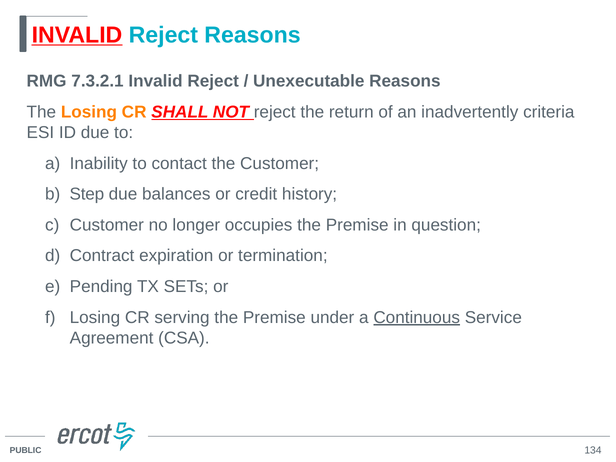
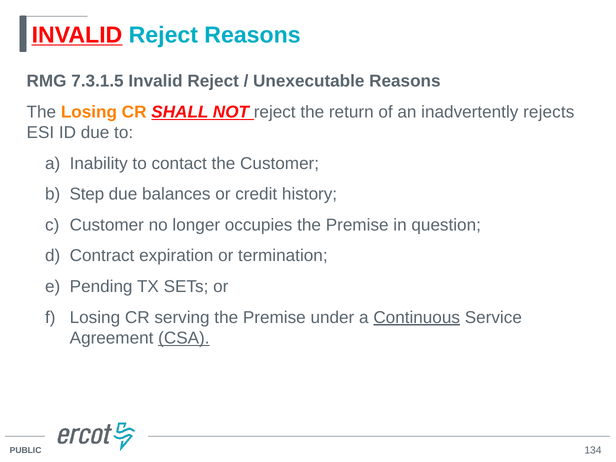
7.3.2.1: 7.3.2.1 -> 7.3.1.5 (98, 81)
criteria: criteria -> rejects (549, 112)
CSA underline: none -> present (184, 338)
